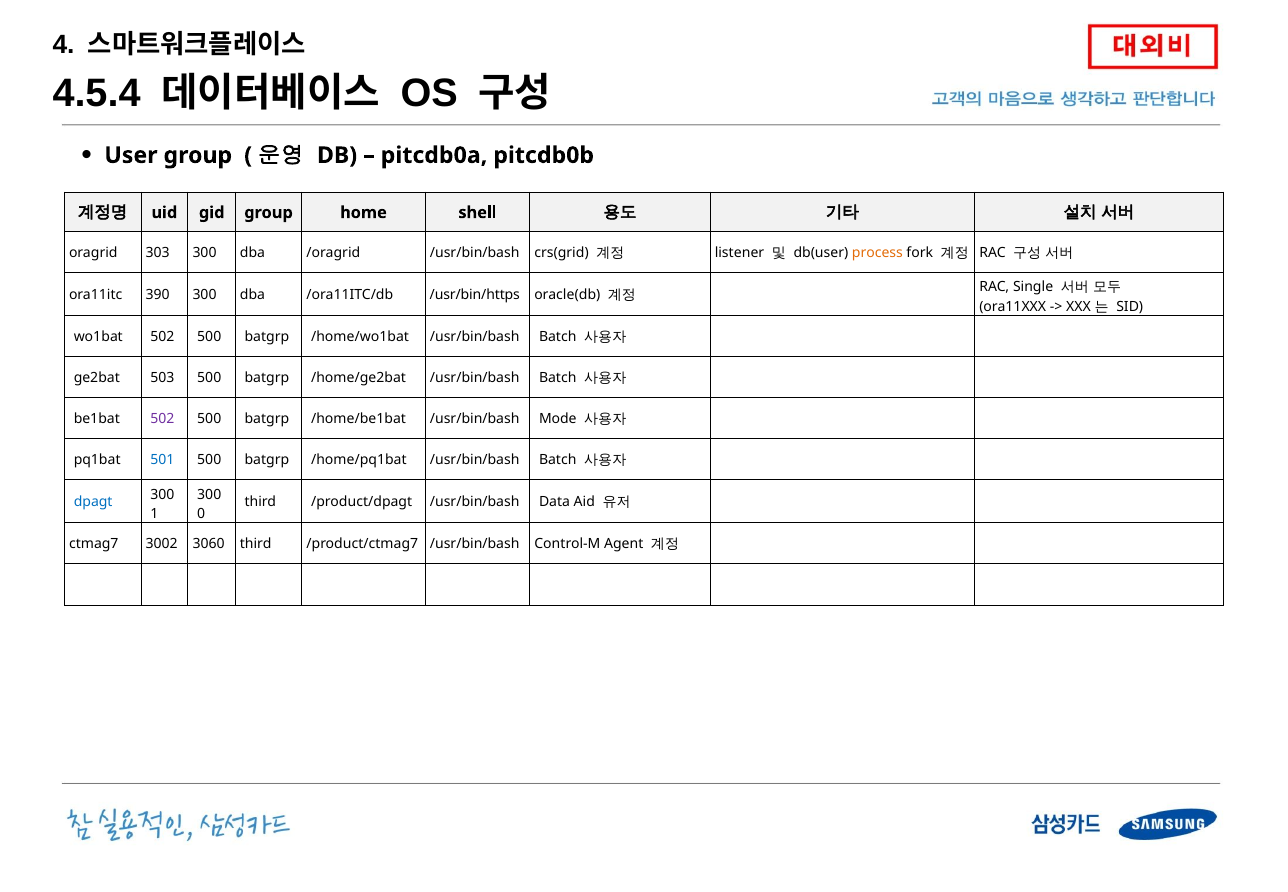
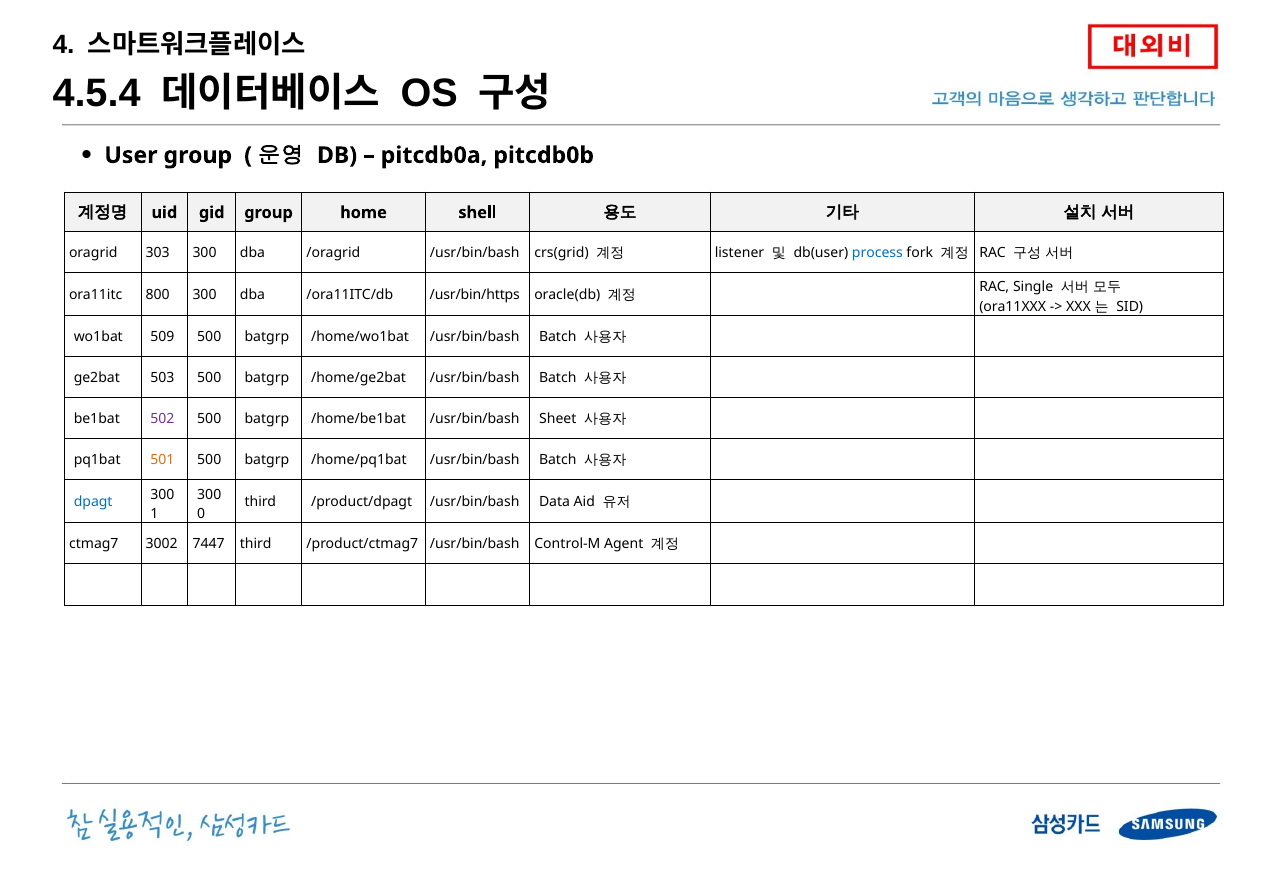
process colour: orange -> blue (877, 252)
390: 390 -> 800 (158, 295)
wo1bat 502: 502 -> 509 (162, 337)
Mode: Mode -> Sheet (558, 419)
501 colour: blue -> orange (162, 460)
3060: 3060 -> 7447 (209, 544)
